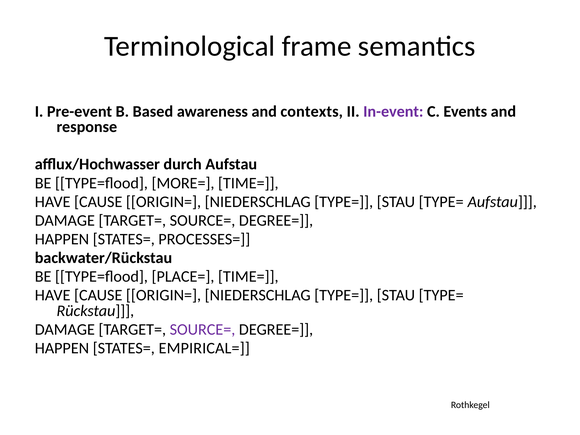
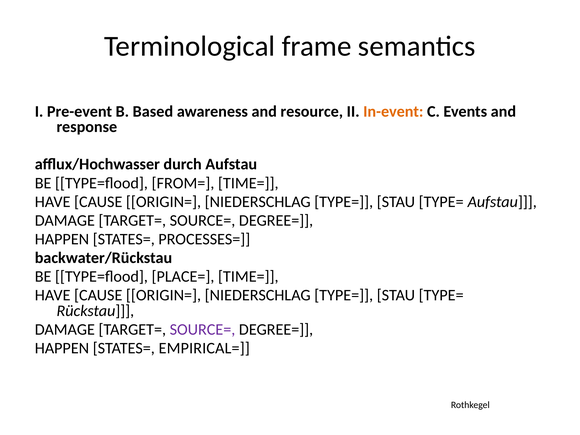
contexts: contexts -> resource (312, 111)
In-event colour: purple -> orange (393, 111)
MORE=: MORE= -> FROM= (183, 183)
